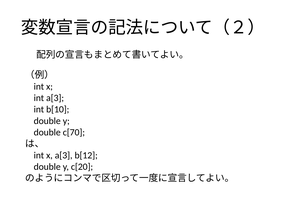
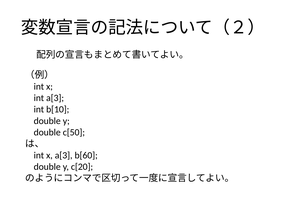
c[70: c[70 -> c[50 (74, 132)
b[12: b[12 -> b[60 (86, 155)
